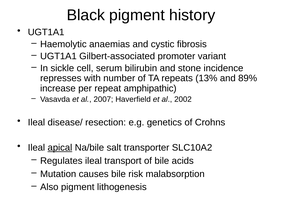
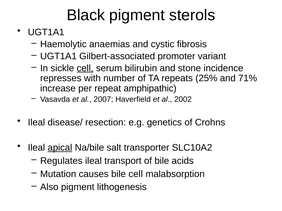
history: history -> sterols (192, 15)
cell underline: none -> present (85, 68)
13%: 13% -> 25% (206, 78)
89%: 89% -> 71% (248, 78)
bile risk: risk -> cell (136, 174)
